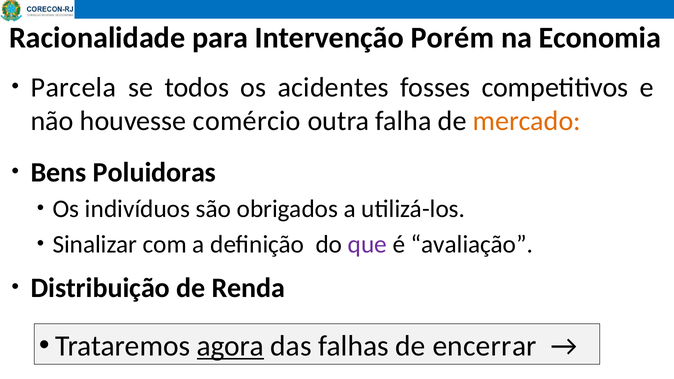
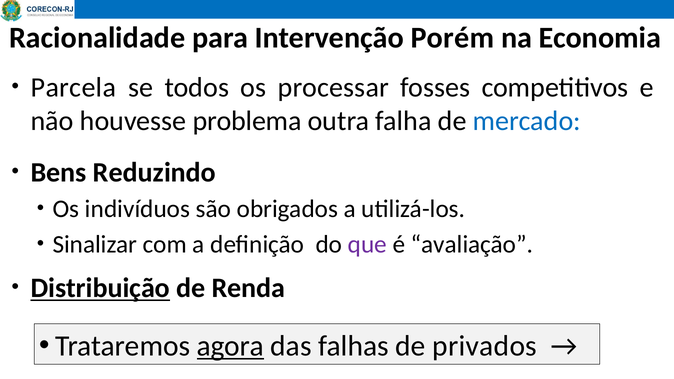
acidentes: acidentes -> processar (333, 87)
comércio: comércio -> problema (247, 121)
mercado colour: orange -> blue (527, 121)
Poluidoras: Poluidoras -> Reduzindo (154, 172)
Distribuição underline: none -> present (100, 288)
encerrar: encerrar -> privados (485, 346)
